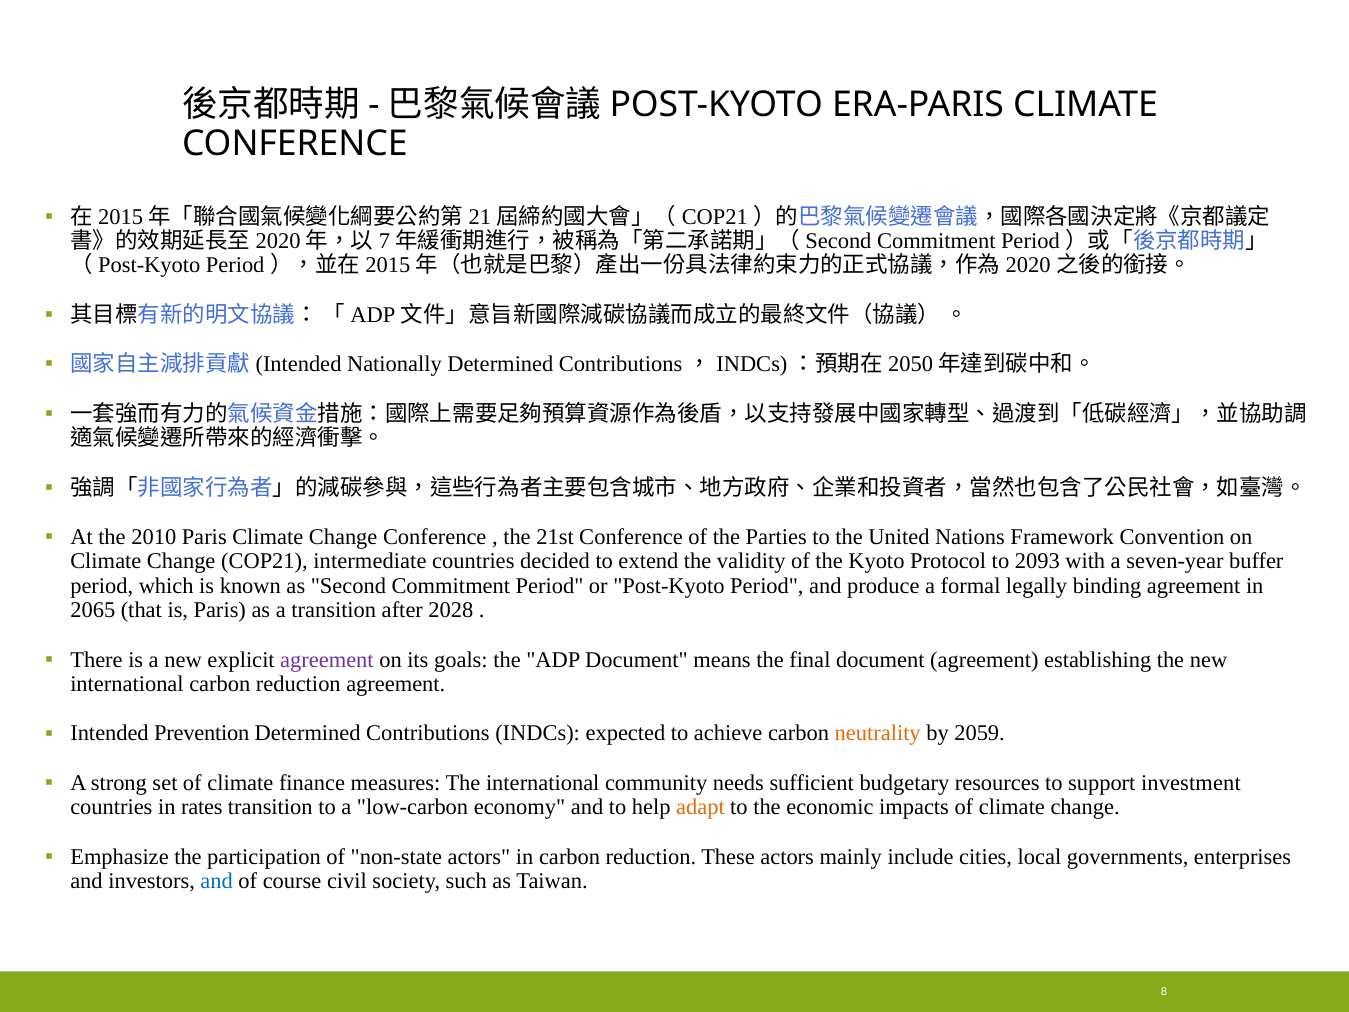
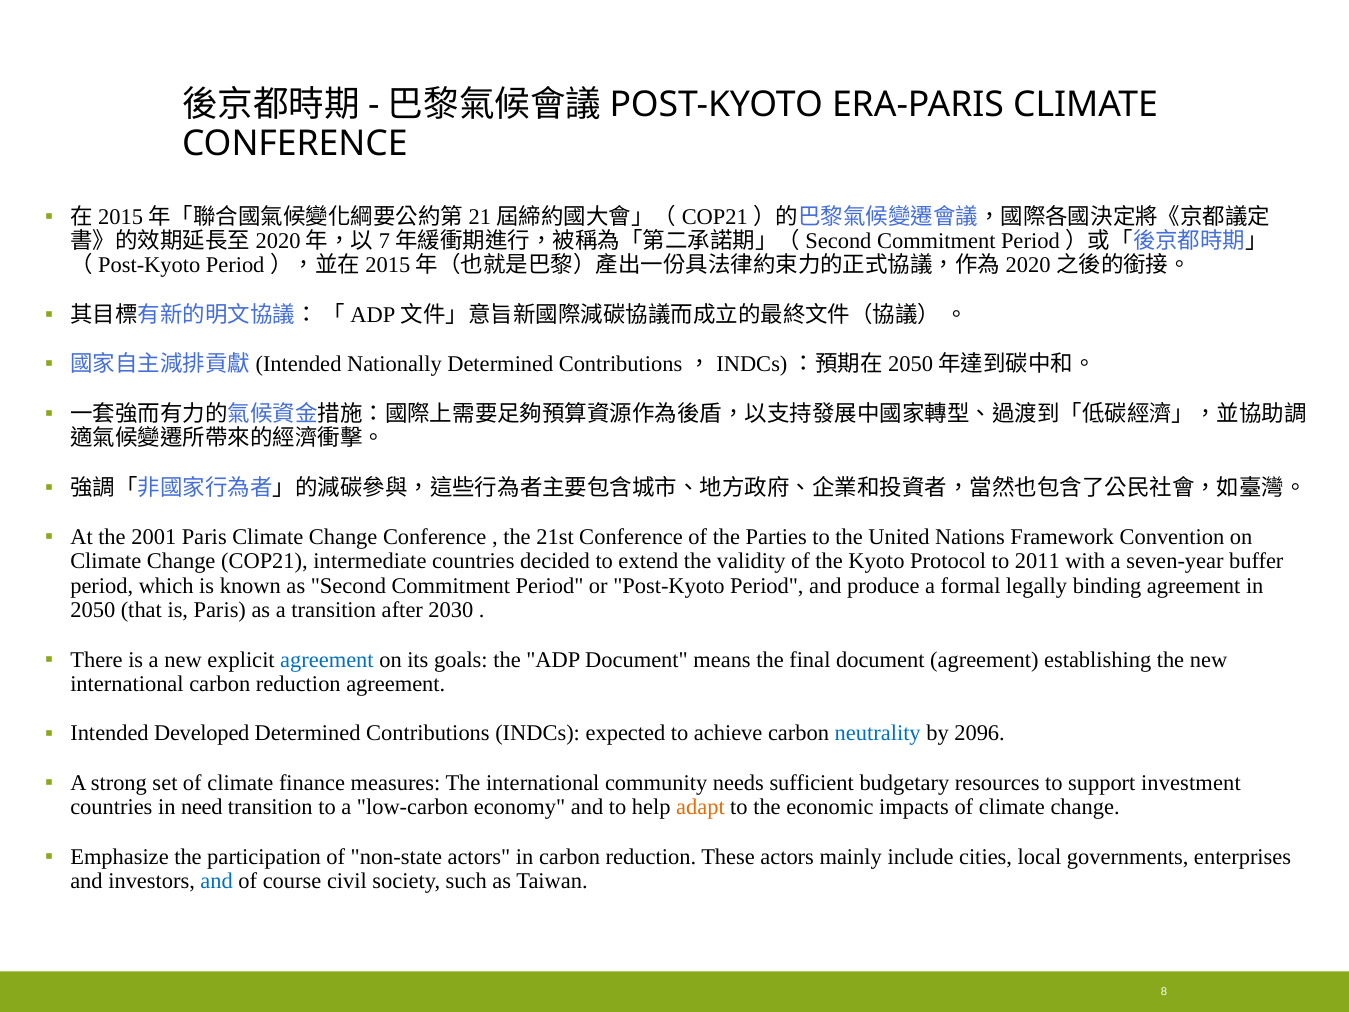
2010: 2010 -> 2001 (154, 537)
2093: 2093 -> 2011 (1037, 561)
2065: 2065 -> 2050 (93, 610)
2028: 2028 -> 2030 (451, 610)
agreement colour: purple -> blue (327, 659)
Prevention: Prevention -> Developed (202, 733)
neutrality colour: orange -> blue (878, 733)
2059: 2059 -> 2096 (980, 733)
rates: rates -> need (202, 807)
